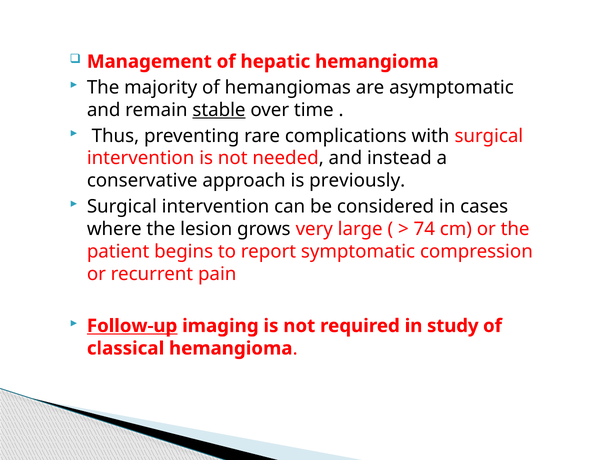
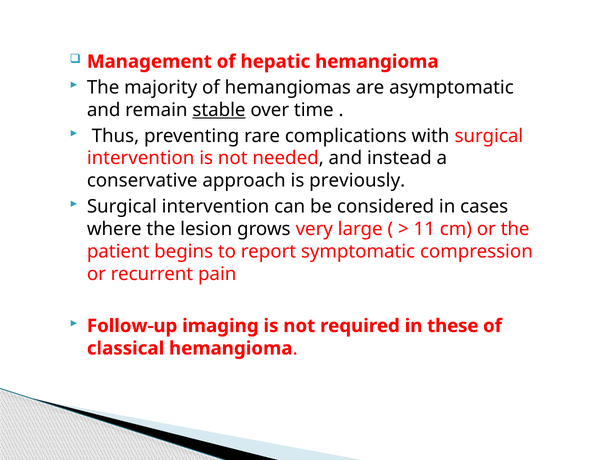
74: 74 -> 11 (424, 229)
Follow-up underline: present -> none (132, 326)
study: study -> these (453, 326)
